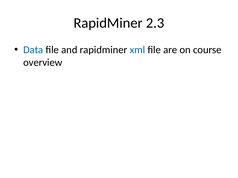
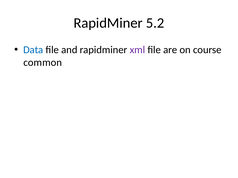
2.3: 2.3 -> 5.2 (155, 23)
xml colour: blue -> purple (137, 50)
overview: overview -> common (43, 63)
